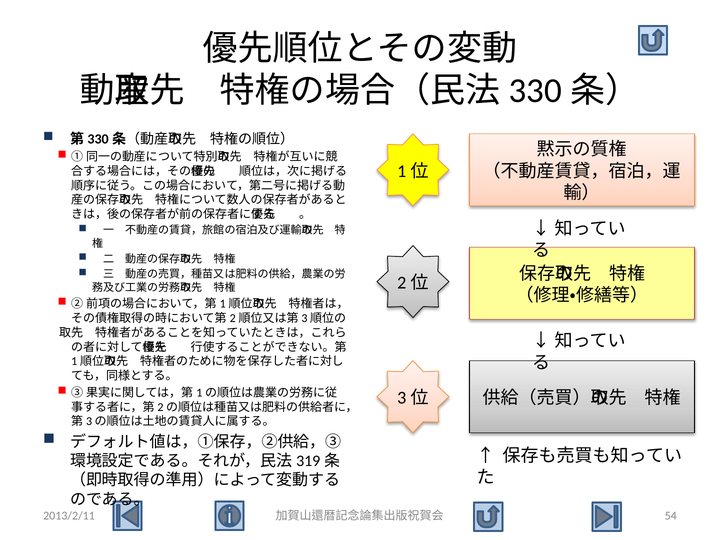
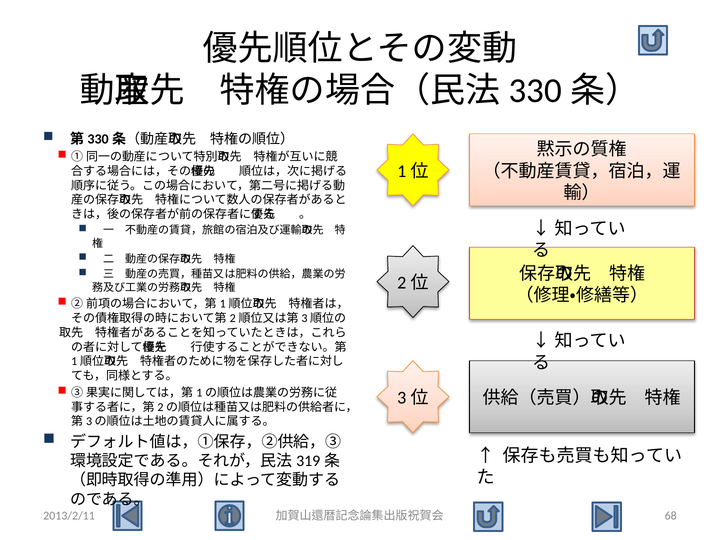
54: 54 -> 68 (671, 516)
